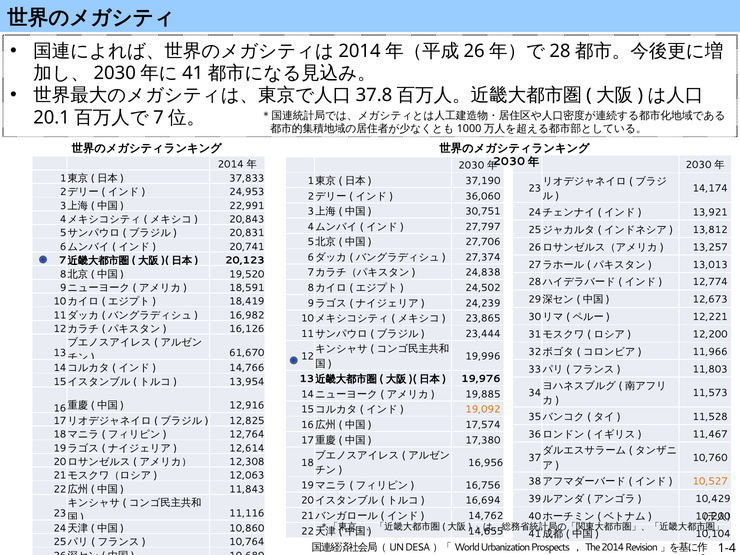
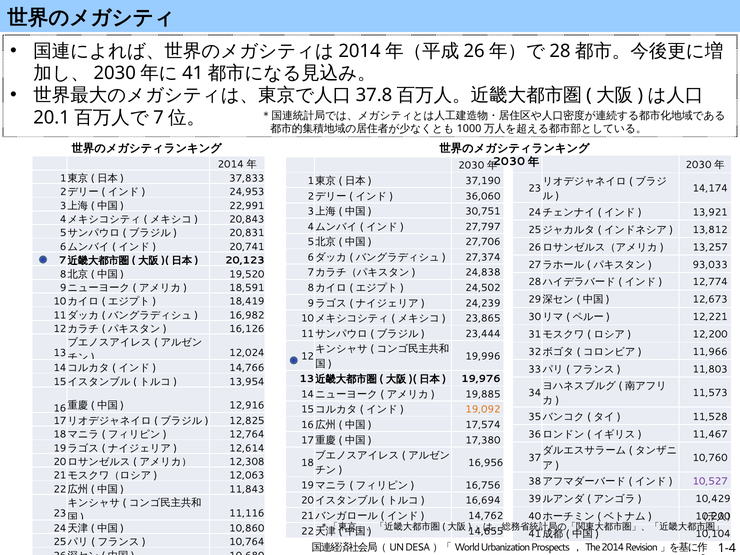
13,013: 13,013 -> 93,033 (710, 265)
61,670: 61,670 -> 12,024 (247, 353)
10,527 colour: orange -> purple (710, 482)
